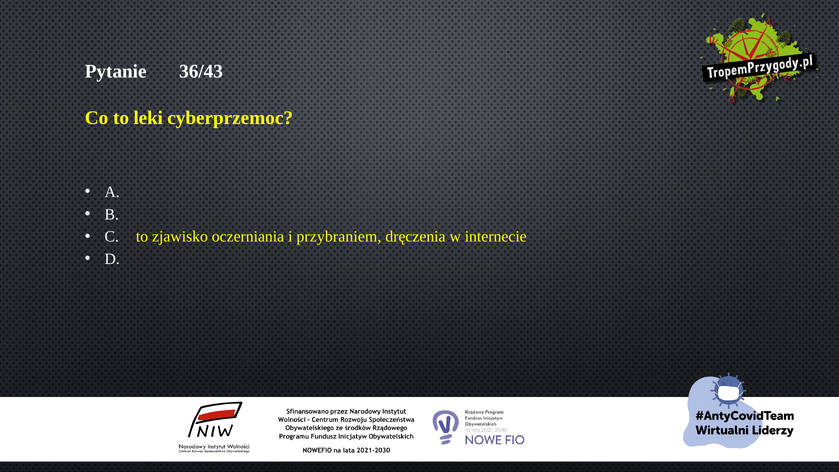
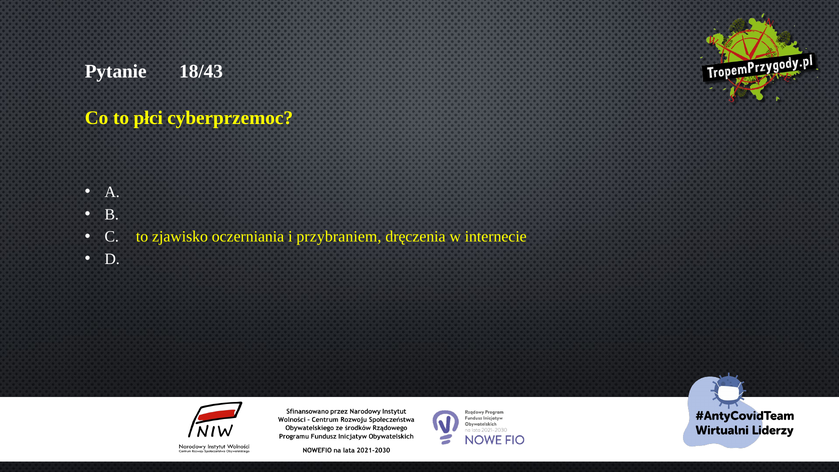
36/43: 36/43 -> 18/43 (201, 72)
leki: leki -> płci (148, 118)
